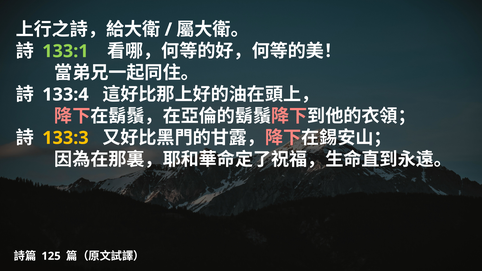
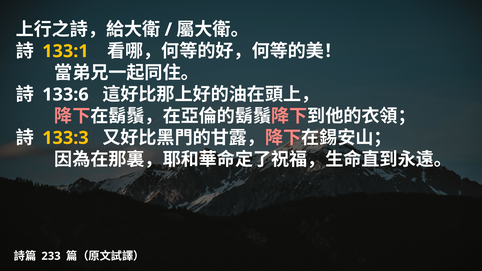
133:1 colour: light green -> yellow (65, 51)
133:4: 133:4 -> 133:6 (65, 95)
125: 125 -> 233 (51, 256)
